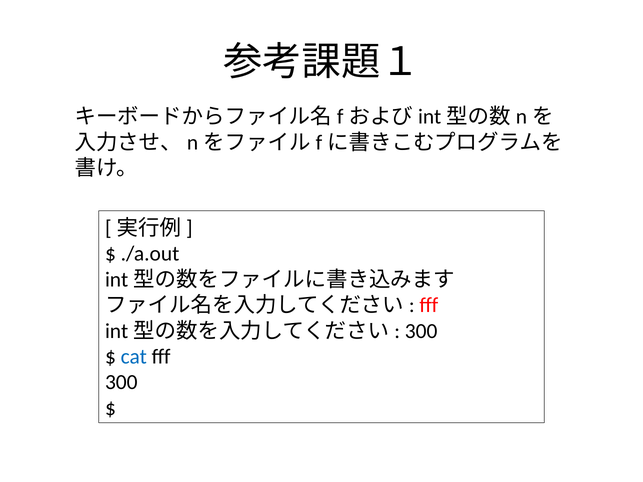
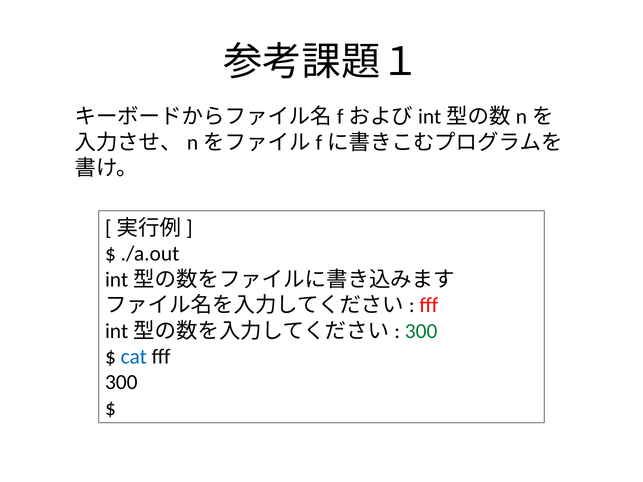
300 colour: black -> green (421, 331)
